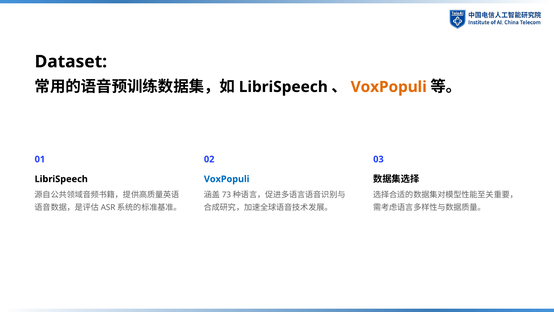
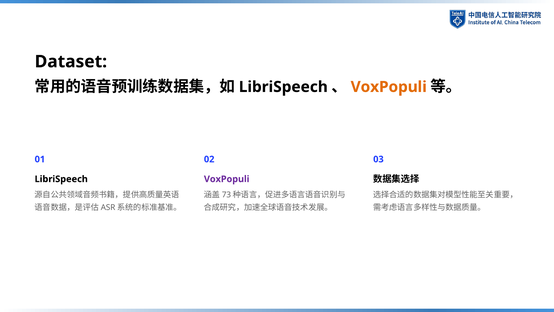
VoxPopuli colour: blue -> purple (227, 179)
